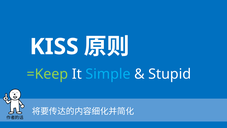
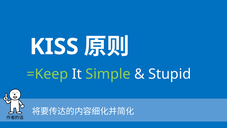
Simple colour: light blue -> light green (108, 74)
